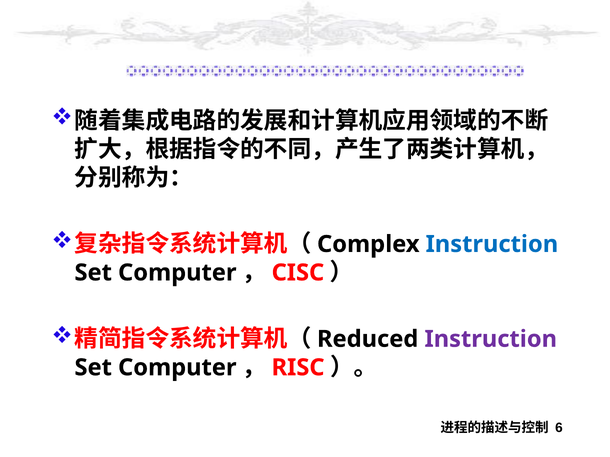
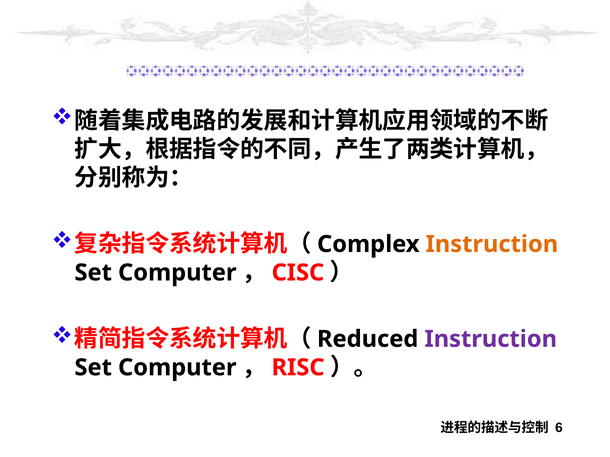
Instruction colour: blue -> orange (492, 244)
